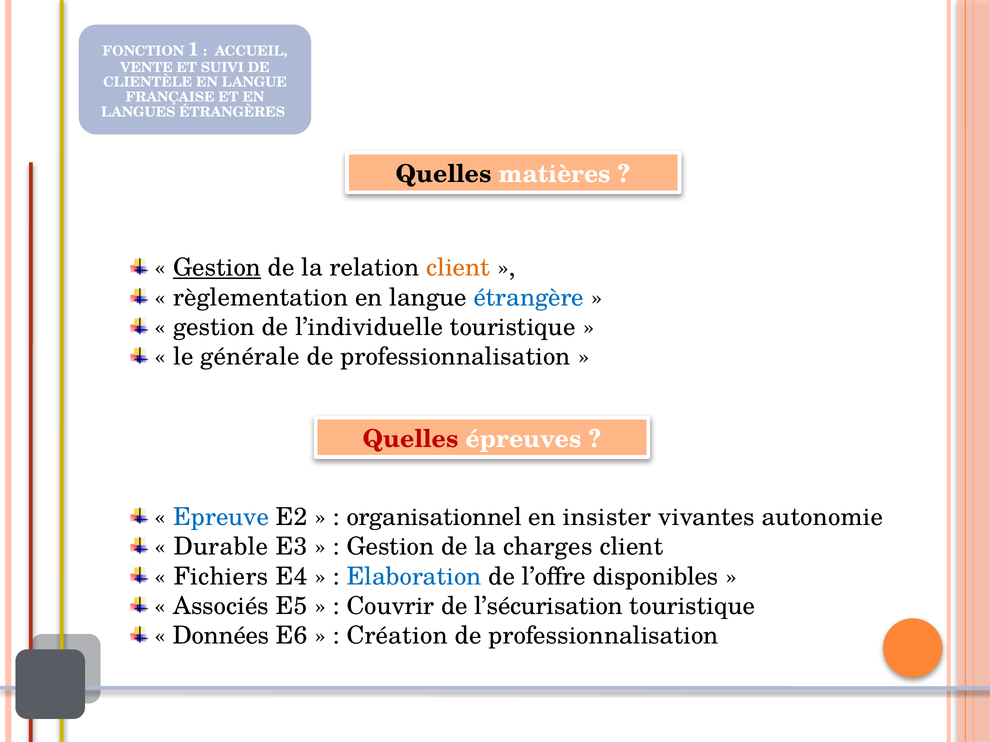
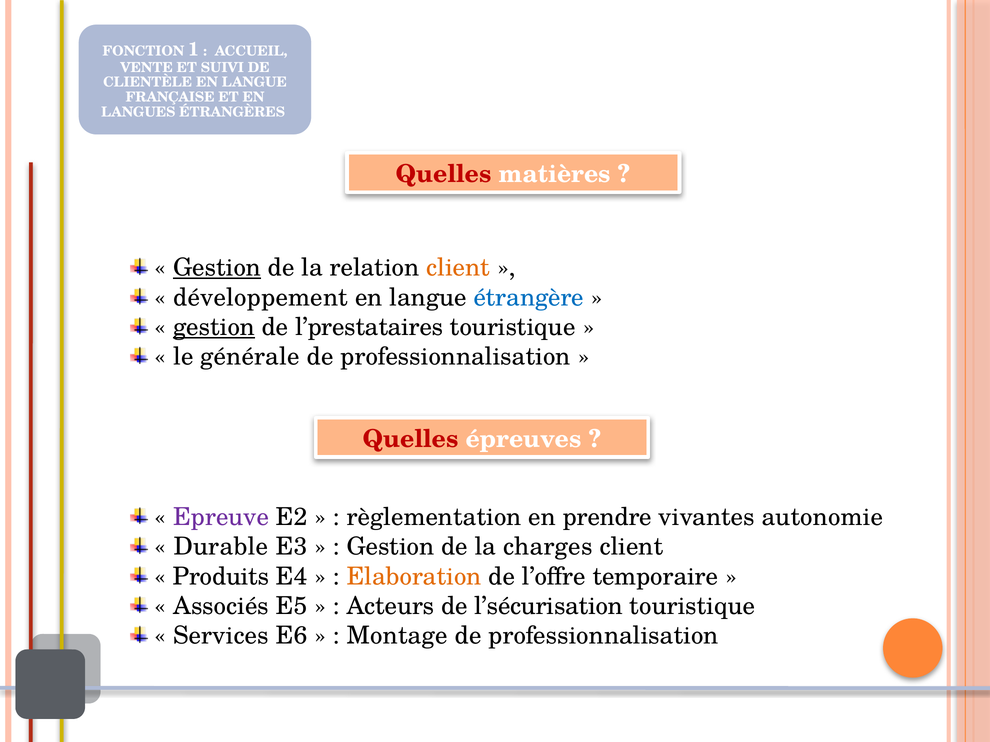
Quelles colour: black -> red (444, 174)
règlementation: règlementation -> développement (261, 298)
gestion underline: none -> present (214, 327)
l’individuelle: l’individuelle -> l’prestataires (369, 327)
Epreuve colour: blue -> purple (221, 517)
organisationnel: organisationnel -> règlementation (434, 517)
insister: insister -> prendre (607, 517)
Fichiers: Fichiers -> Produits (221, 577)
Elaboration colour: blue -> orange (414, 577)
disponibles: disponibles -> temporaire (655, 577)
Couvrir: Couvrir -> Acteurs (390, 606)
Données: Données -> Services (221, 636)
Création: Création -> Montage (397, 636)
